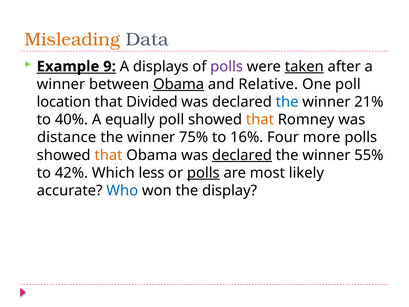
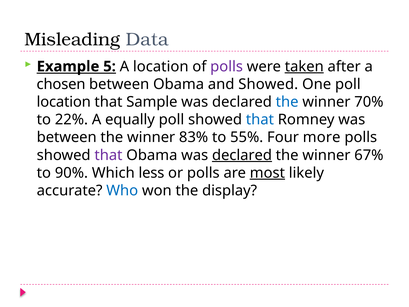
Misleading colour: orange -> black (72, 39)
9: 9 -> 5 (110, 66)
A displays: displays -> location (161, 66)
winner: winner -> chosen (61, 84)
Obama underline: present -> none (179, 84)
and Relative: Relative -> Showed (268, 84)
Divided: Divided -> Sample (152, 102)
21%: 21% -> 70% (369, 102)
40%: 40% -> 22% (71, 120)
that colour: orange -> blue (260, 120)
distance: distance -> between (67, 137)
75%: 75% -> 83% (194, 137)
16%: 16% -> 55% (247, 137)
that colour: orange -> purple (108, 155)
55%: 55% -> 67% (369, 155)
42%: 42% -> 90% (71, 173)
polls underline: present -> none (203, 173)
most underline: none -> present (267, 173)
